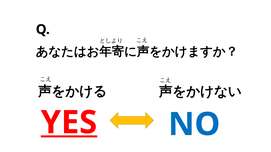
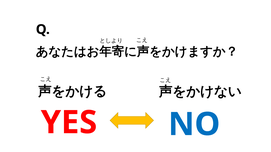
YES underline: present -> none (69, 123)
